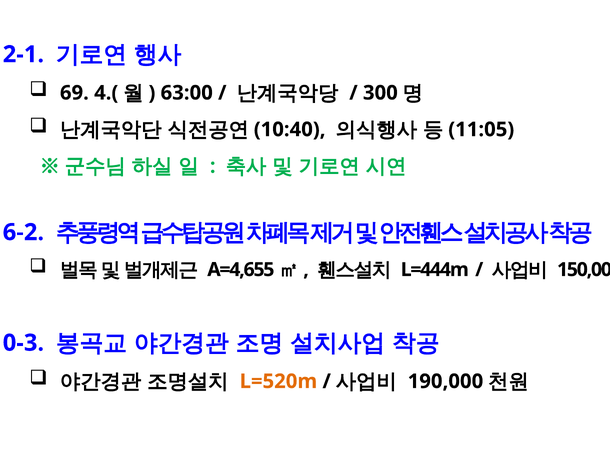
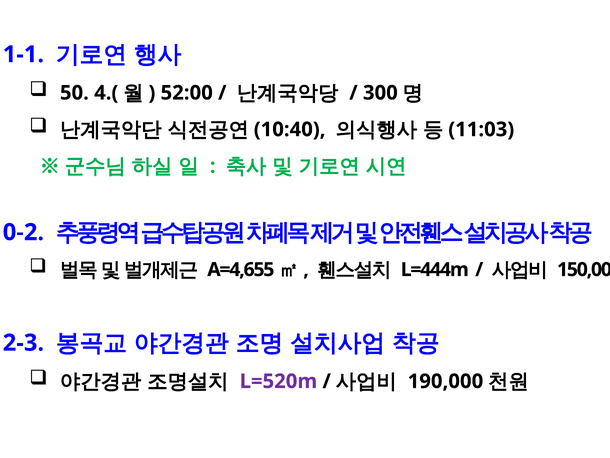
2-1: 2-1 -> 1-1 (23, 54)
69: 69 -> 50 (74, 93)
63:00: 63:00 -> 52:00 (187, 93)
11:05: 11:05 -> 11:03 (481, 129)
6-2: 6-2 -> 0-2 (23, 232)
0-3: 0-3 -> 2-3 (23, 343)
L=520m colour: orange -> purple (278, 381)
